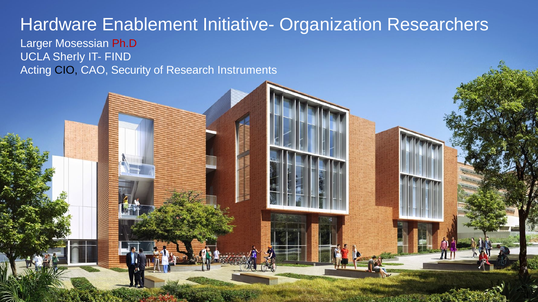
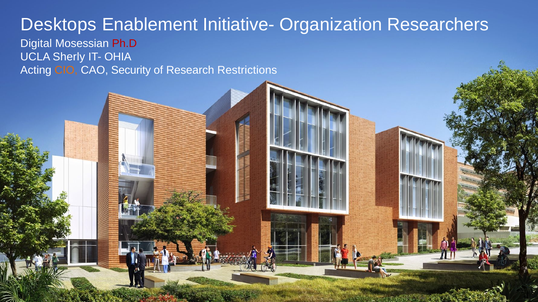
Hardware: Hardware -> Desktops (59, 25)
Larger: Larger -> Digital (36, 43)
FIND: FIND -> OHIA (118, 57)
CIO colour: black -> orange (66, 70)
Instruments: Instruments -> Restrictions (247, 70)
